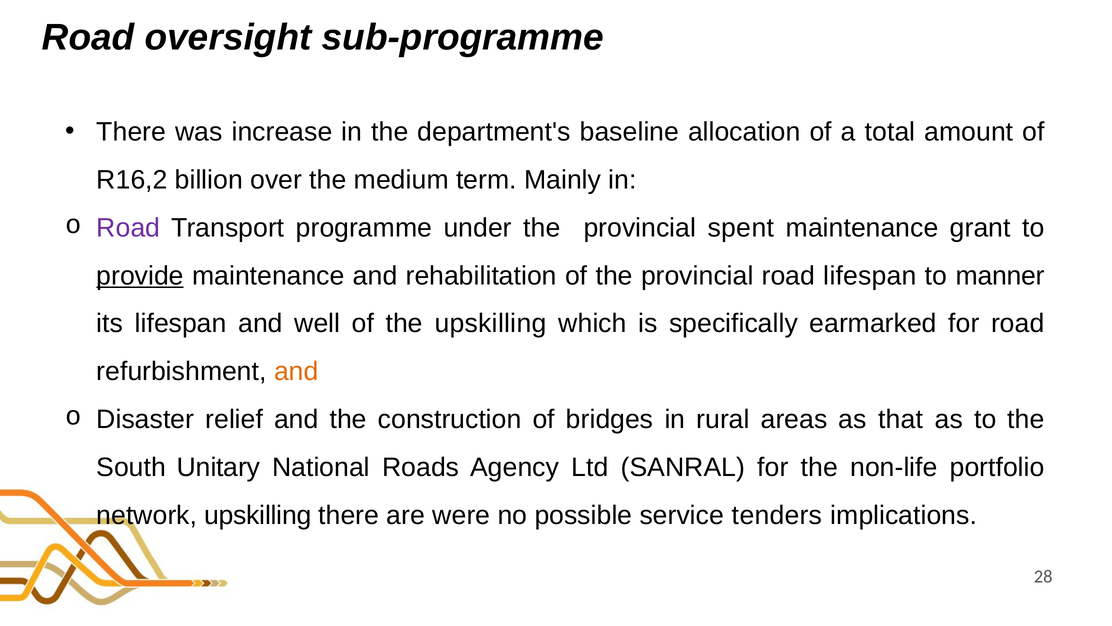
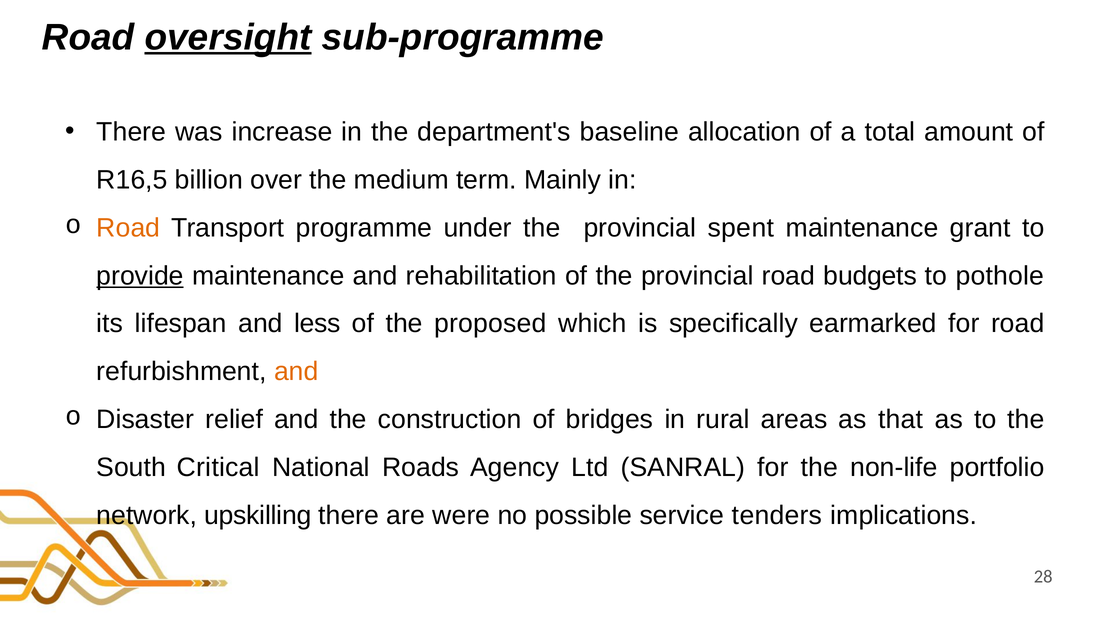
oversight underline: none -> present (228, 37)
R16,2: R16,2 -> R16,5 (132, 180)
Road colour: purple -> orange (128, 228)
road lifespan: lifespan -> budgets (870, 276)
manner: manner -> pothole (1000, 276)
well: well -> less (317, 323)
the upskilling: upskilling -> proposed (491, 323)
Unitary: Unitary -> Critical (218, 467)
